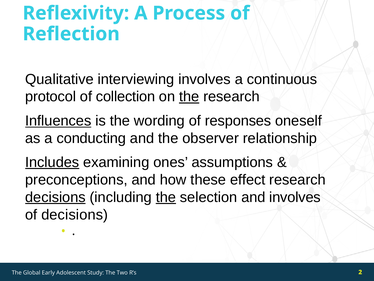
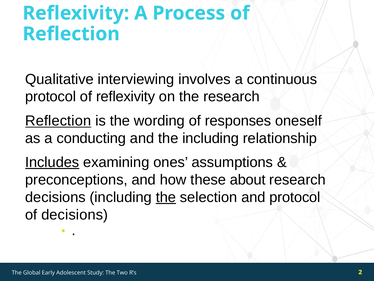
of collection: collection -> reflexivity (126, 97)
the underline: present -> none (189, 97)
Influences: Influences -> Reflection (58, 121)
the observer: observer -> including (211, 138)
effect: effect -> about (248, 179)
decisions underline: present -> none (55, 197)
and involves: involves -> protocol (295, 197)
